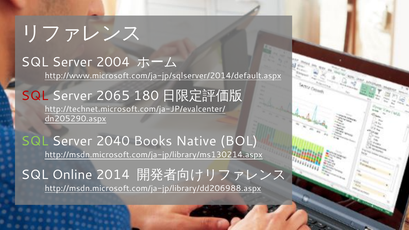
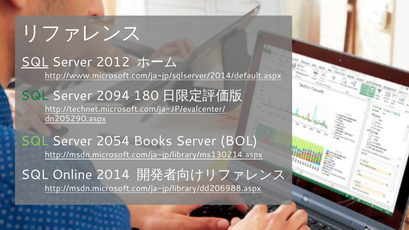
SQL underline: none -> present (35, 62)
2004: 2004 -> 2012 (113, 62)
SQL colour: red -> green (35, 96)
2065: 2065 -> 2094 (113, 96)
2040: 2040 -> 2054 (113, 141)
Books Native: Native -> Server (196, 141)
